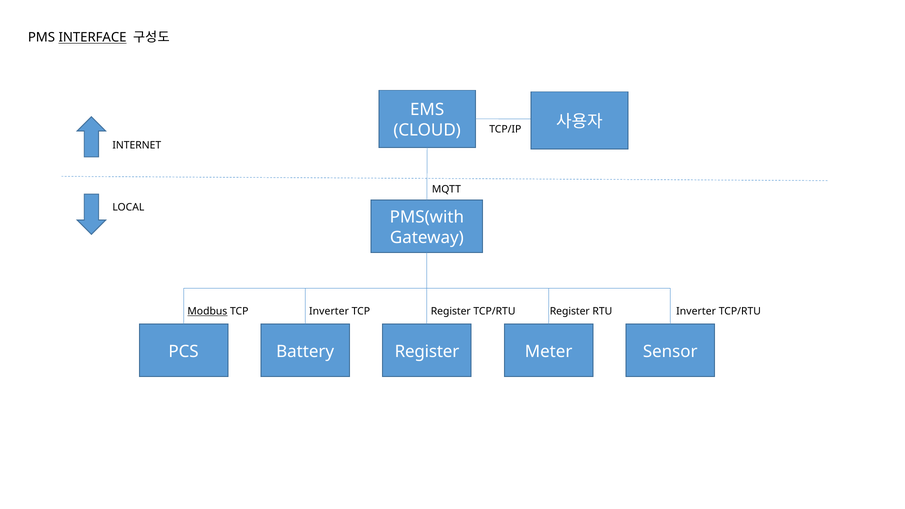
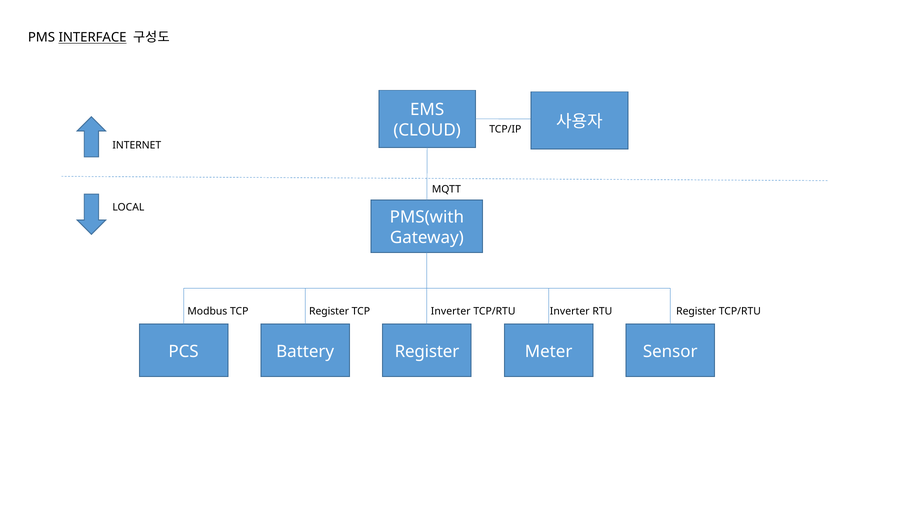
Modbus underline: present -> none (207, 311)
TCP Inverter: Inverter -> Register (329, 311)
TCP Register: Register -> Inverter (451, 311)
TCP/RTU Register: Register -> Inverter (570, 311)
RTU Inverter: Inverter -> Register (696, 311)
